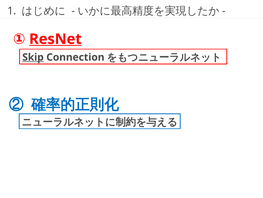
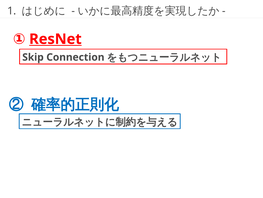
Skip underline: present -> none (33, 57)
